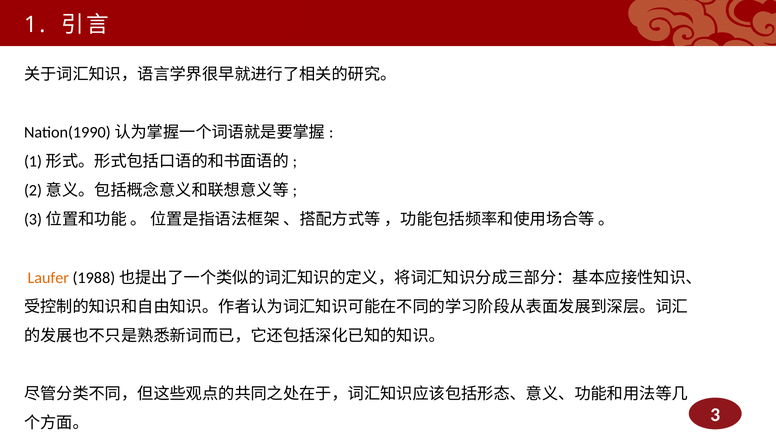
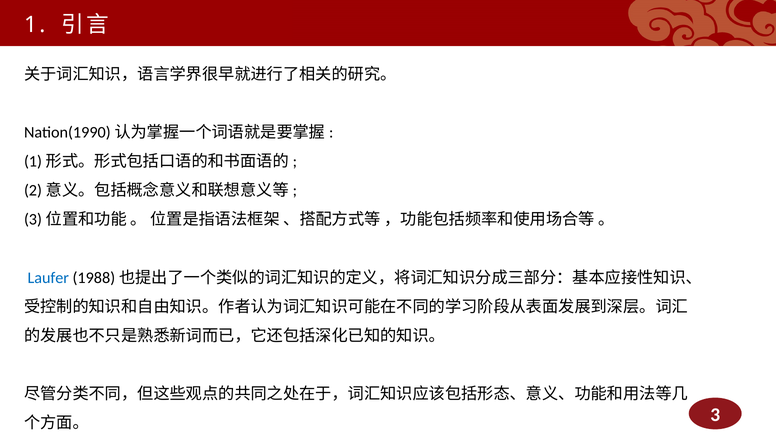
Laufer colour: orange -> blue (48, 278)
